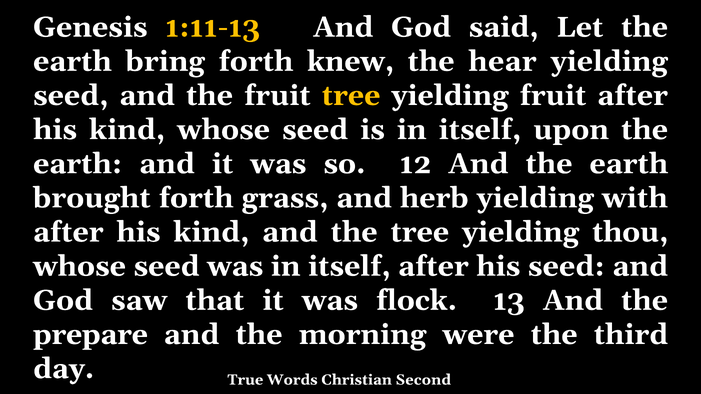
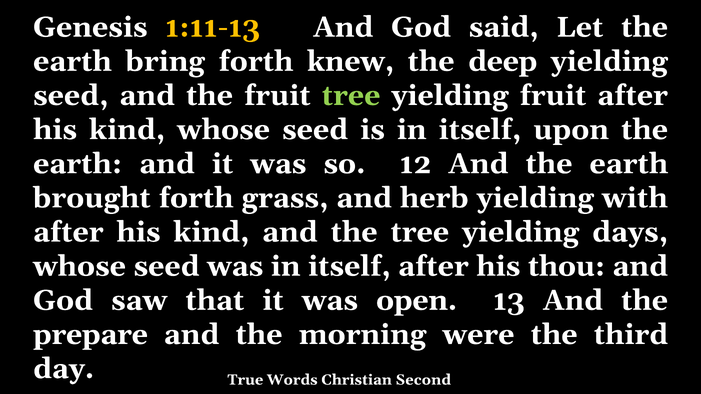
hear: hear -> deep (503, 61)
tree colour: yellow -> light green (351, 96)
thou: thou -> days (630, 232)
his seed: seed -> thou (567, 266)
flock: flock -> open (417, 301)
